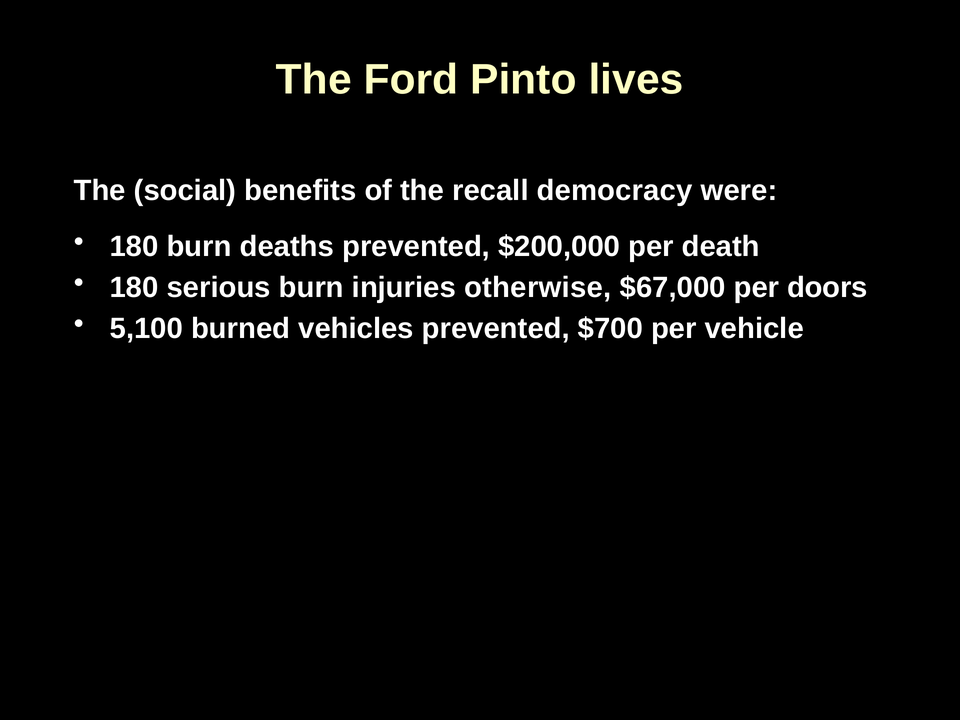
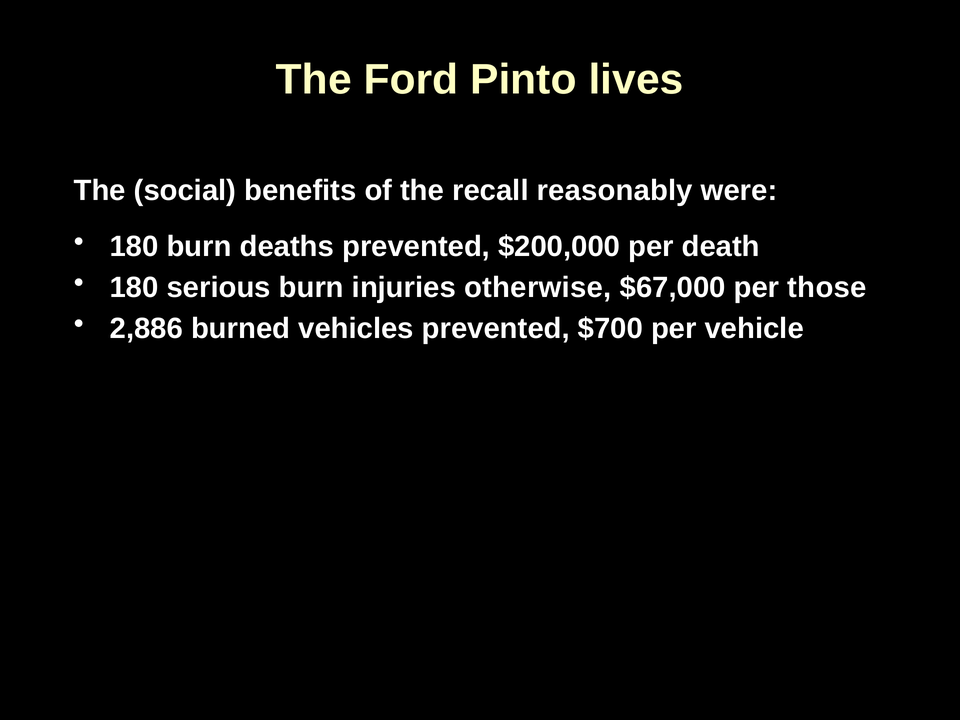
democracy: democracy -> reasonably (615, 191)
doors: doors -> those (827, 288)
5,100: 5,100 -> 2,886 (146, 329)
